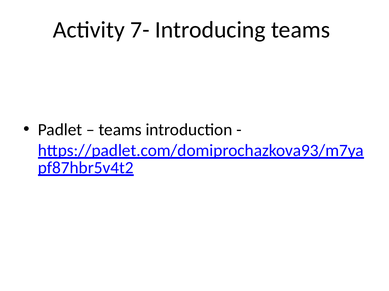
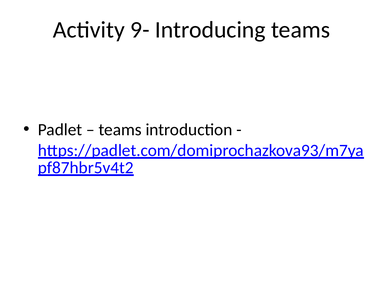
7-: 7- -> 9- (140, 30)
